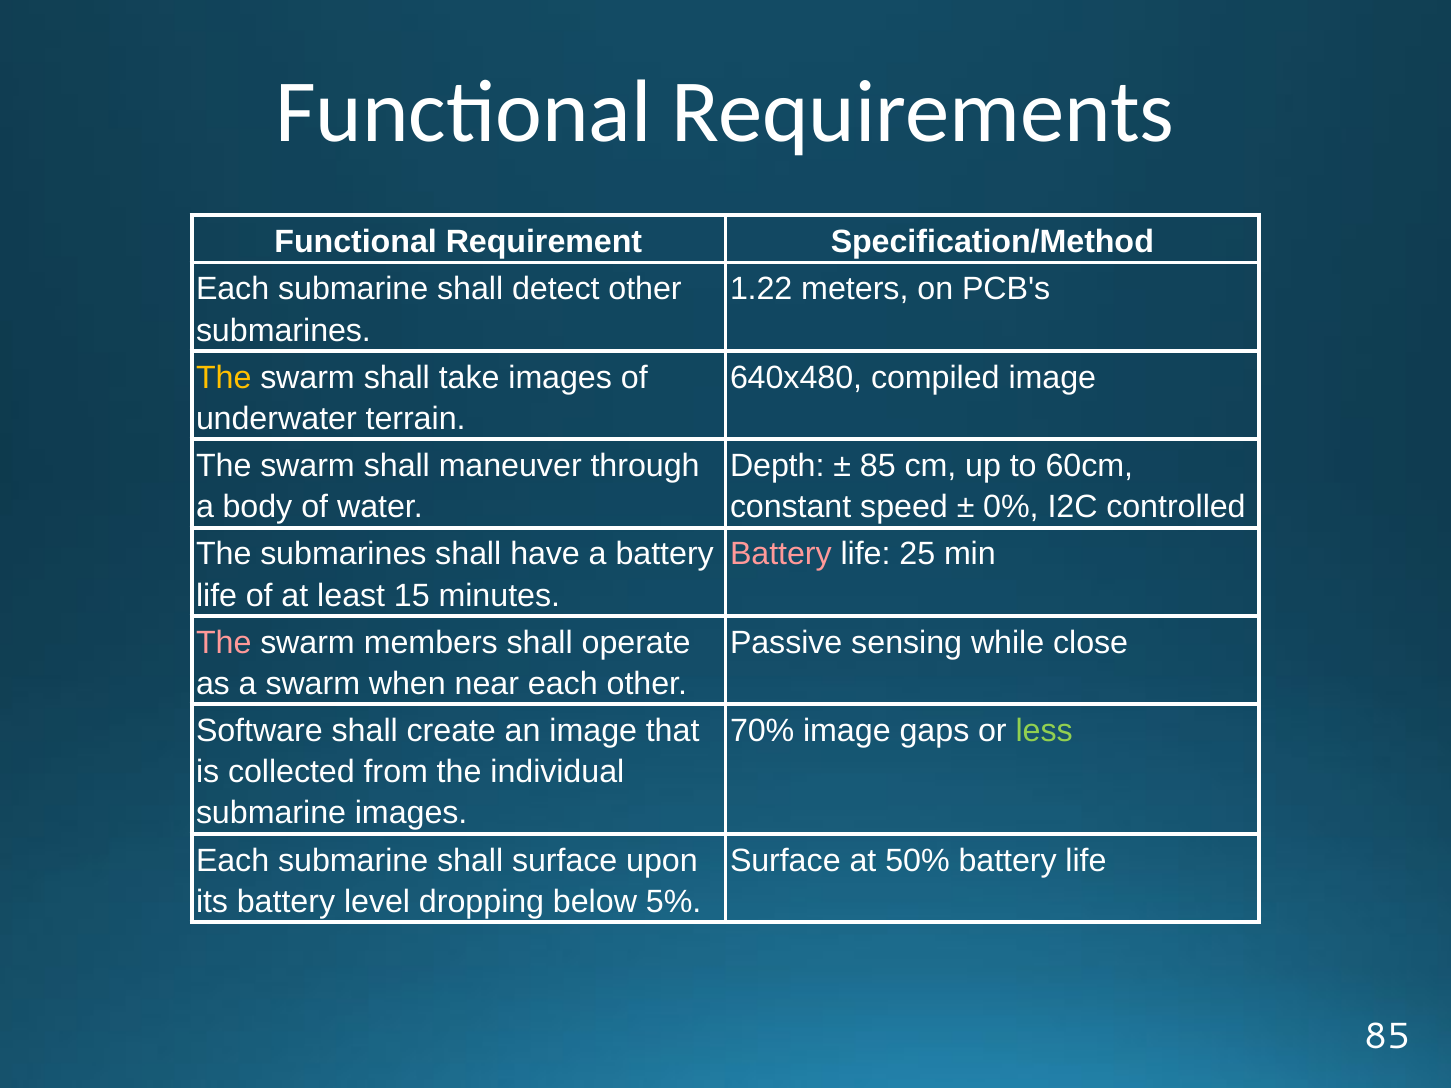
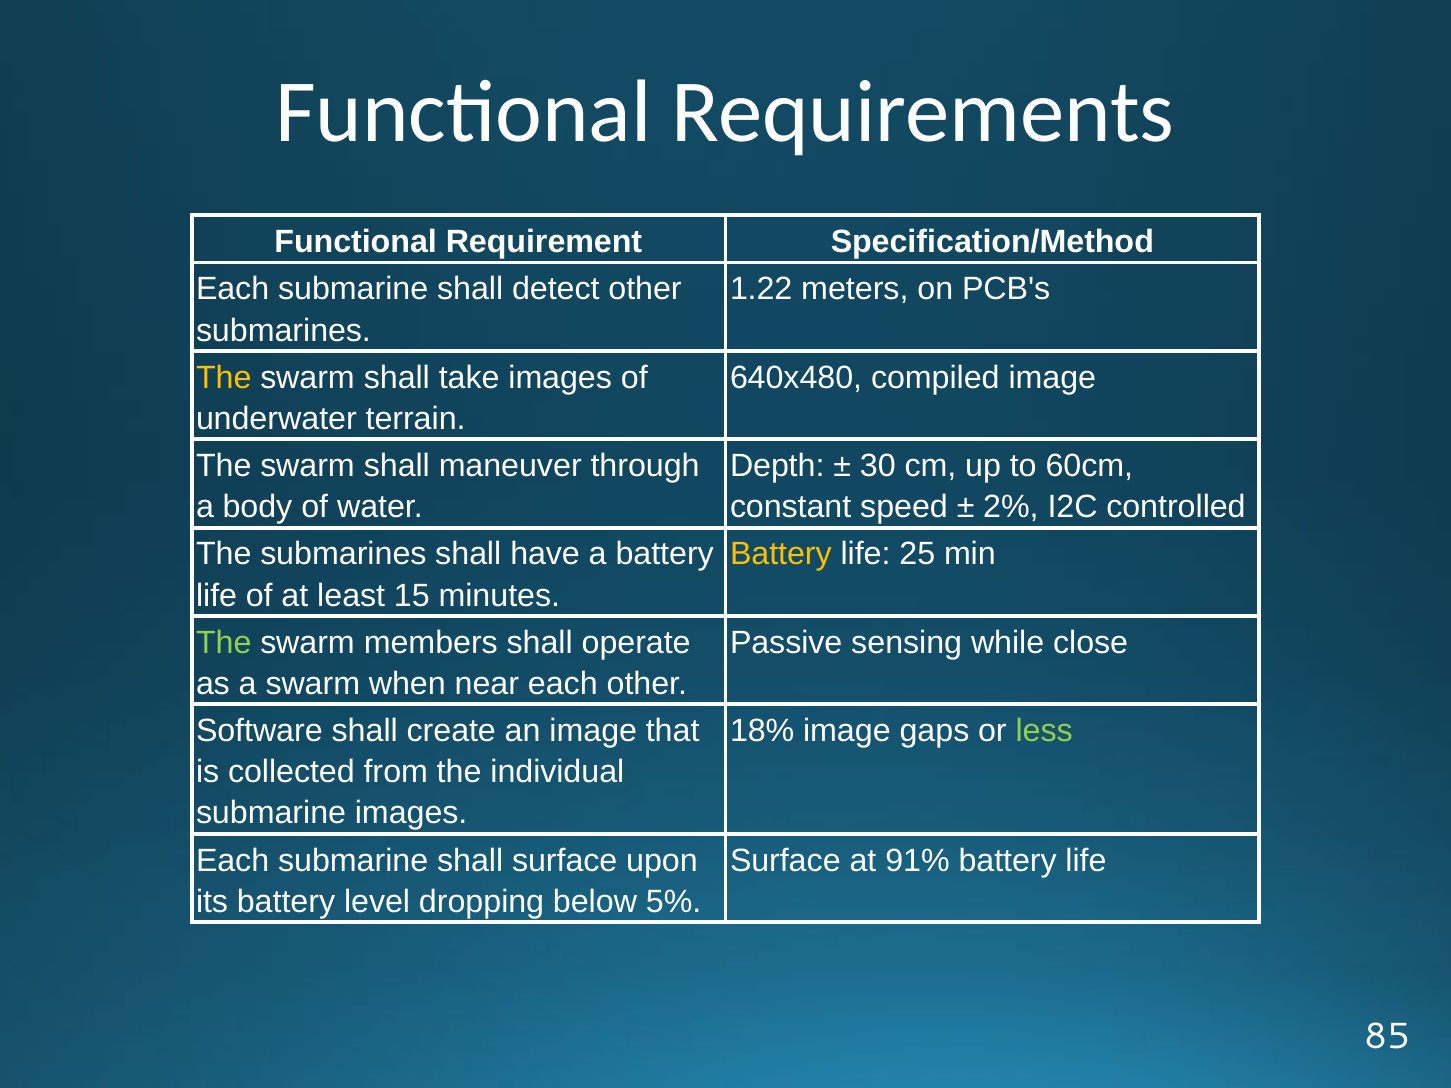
85: 85 -> 30 (878, 466)
0%: 0% -> 2% (1011, 507)
Battery colour: pink -> yellow (781, 554)
The colour: pink -> light green (224, 643)
70%: 70% -> 18% (762, 731)
50%: 50% -> 91% (918, 861)
